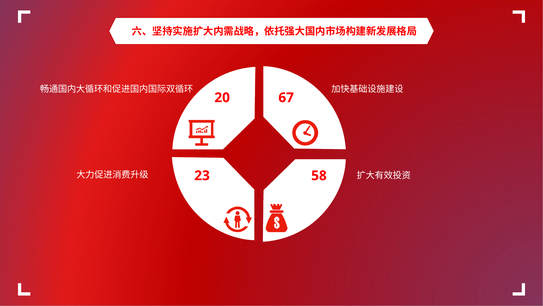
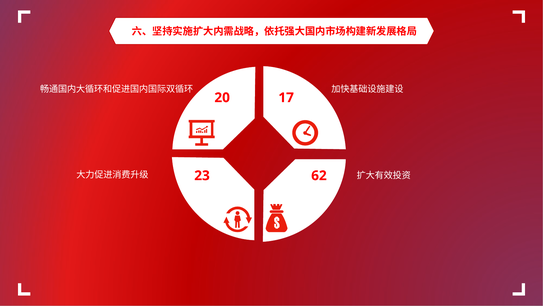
67: 67 -> 17 (286, 97)
58: 58 -> 62 (319, 175)
